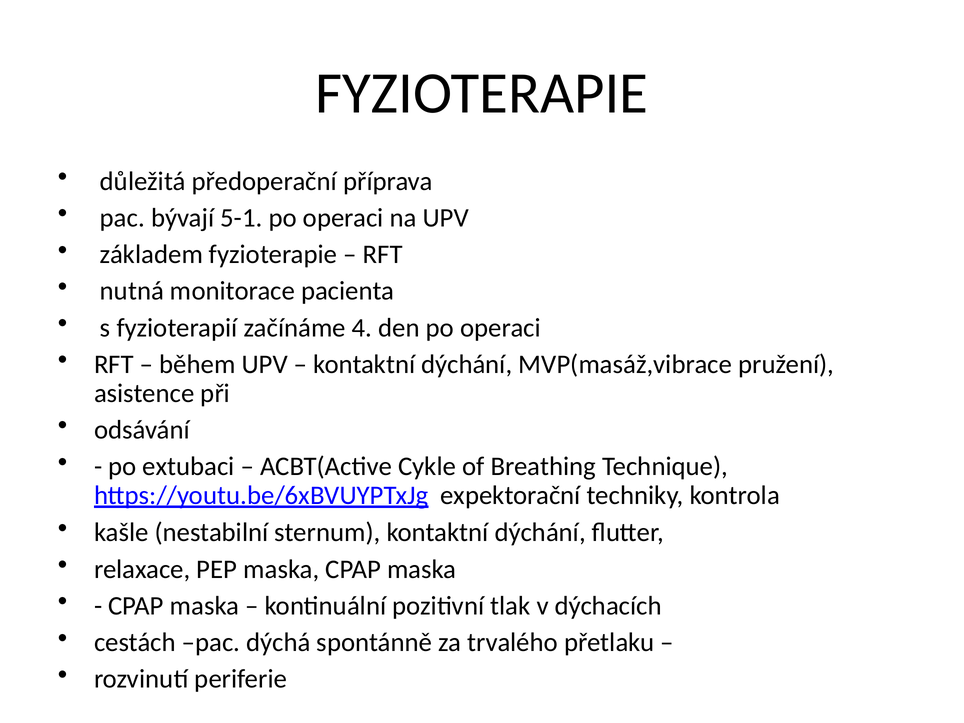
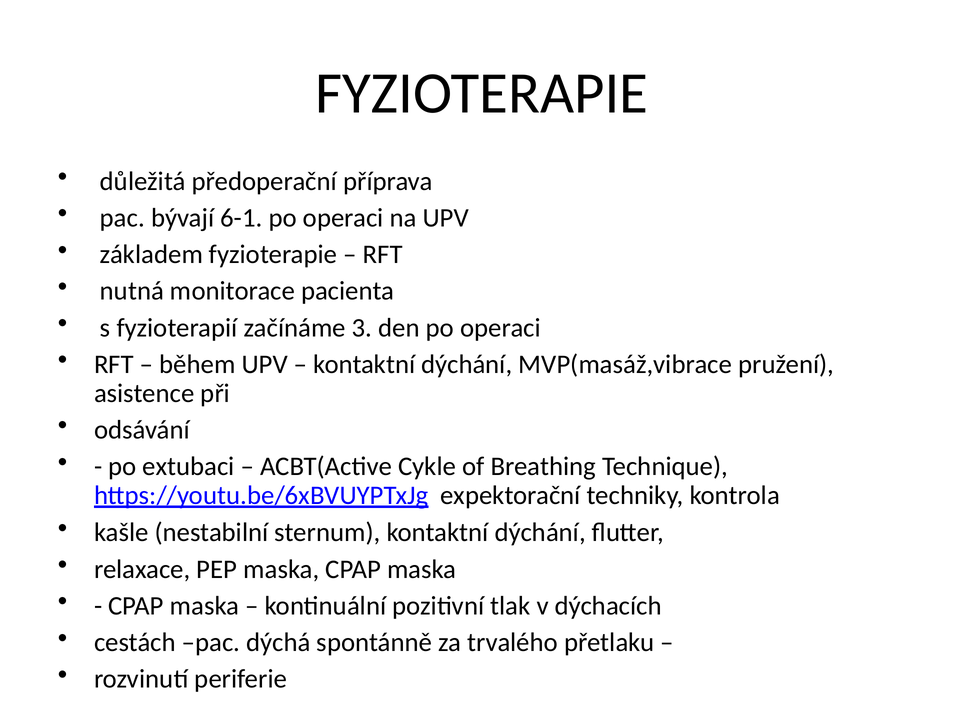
5-1: 5-1 -> 6-1 (241, 218)
4: 4 -> 3 (362, 328)
